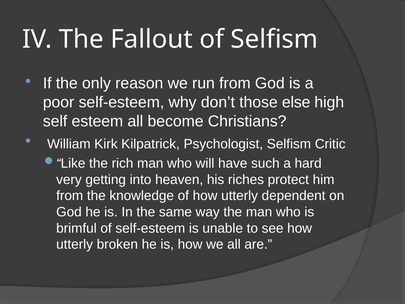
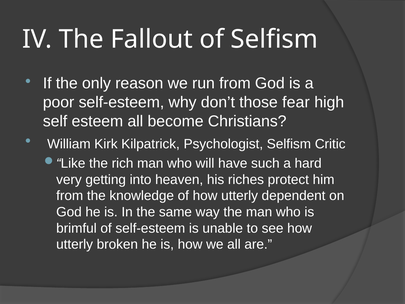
else: else -> fear (296, 102)
